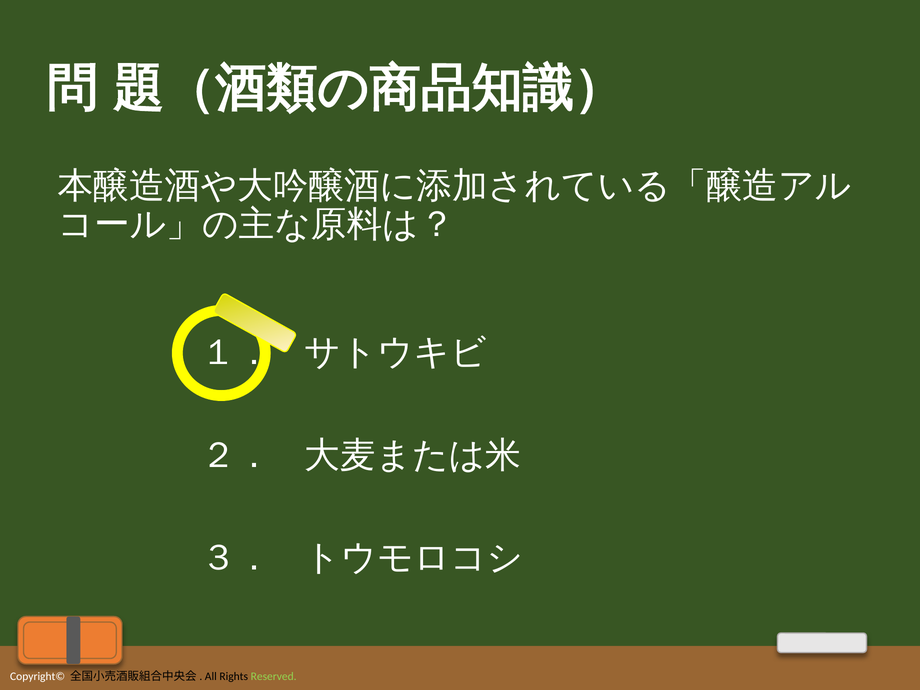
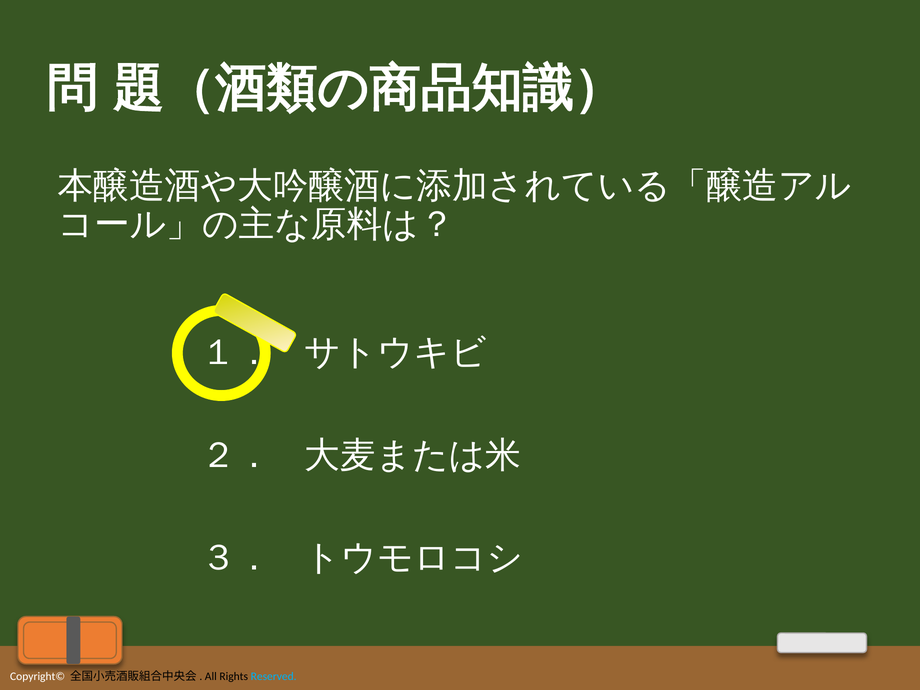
Reserved colour: light green -> light blue (274, 676)
